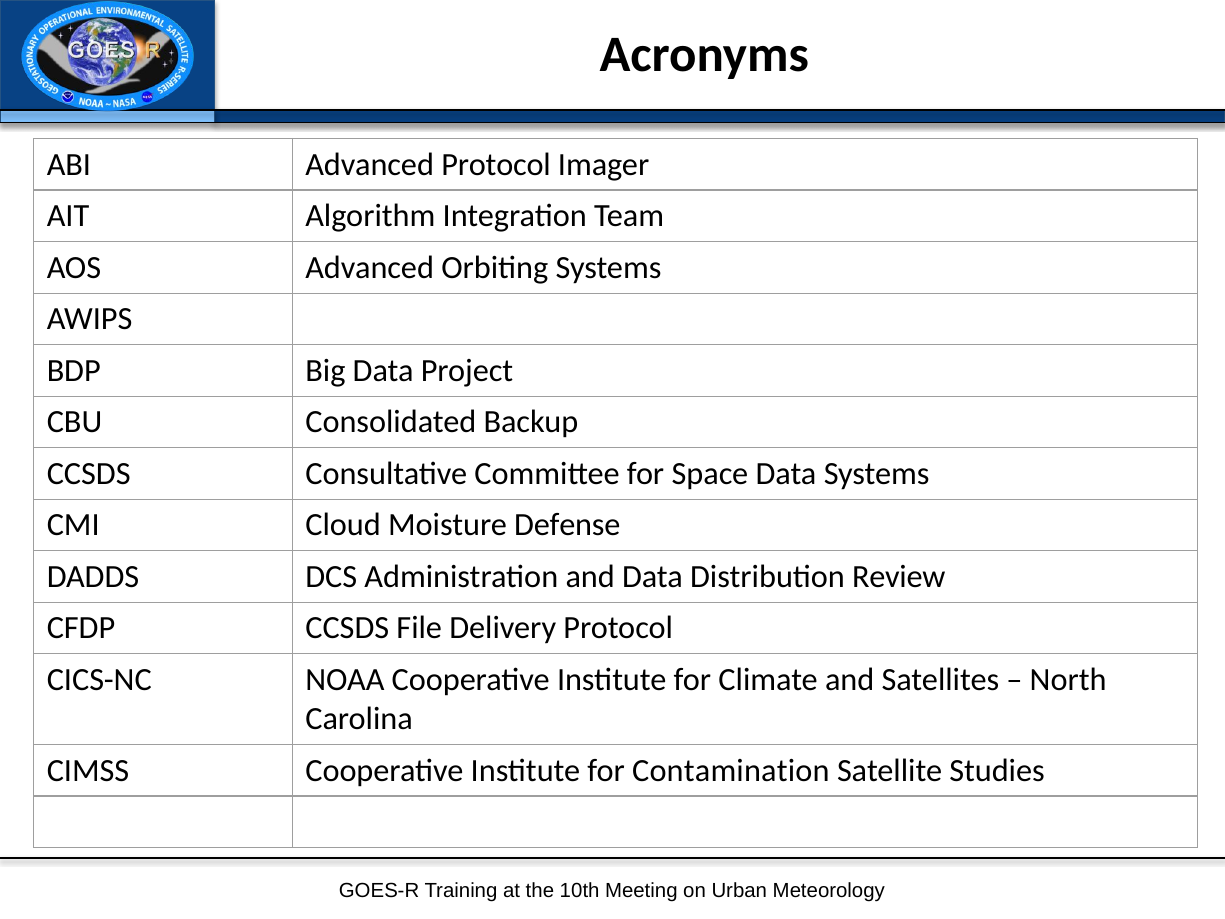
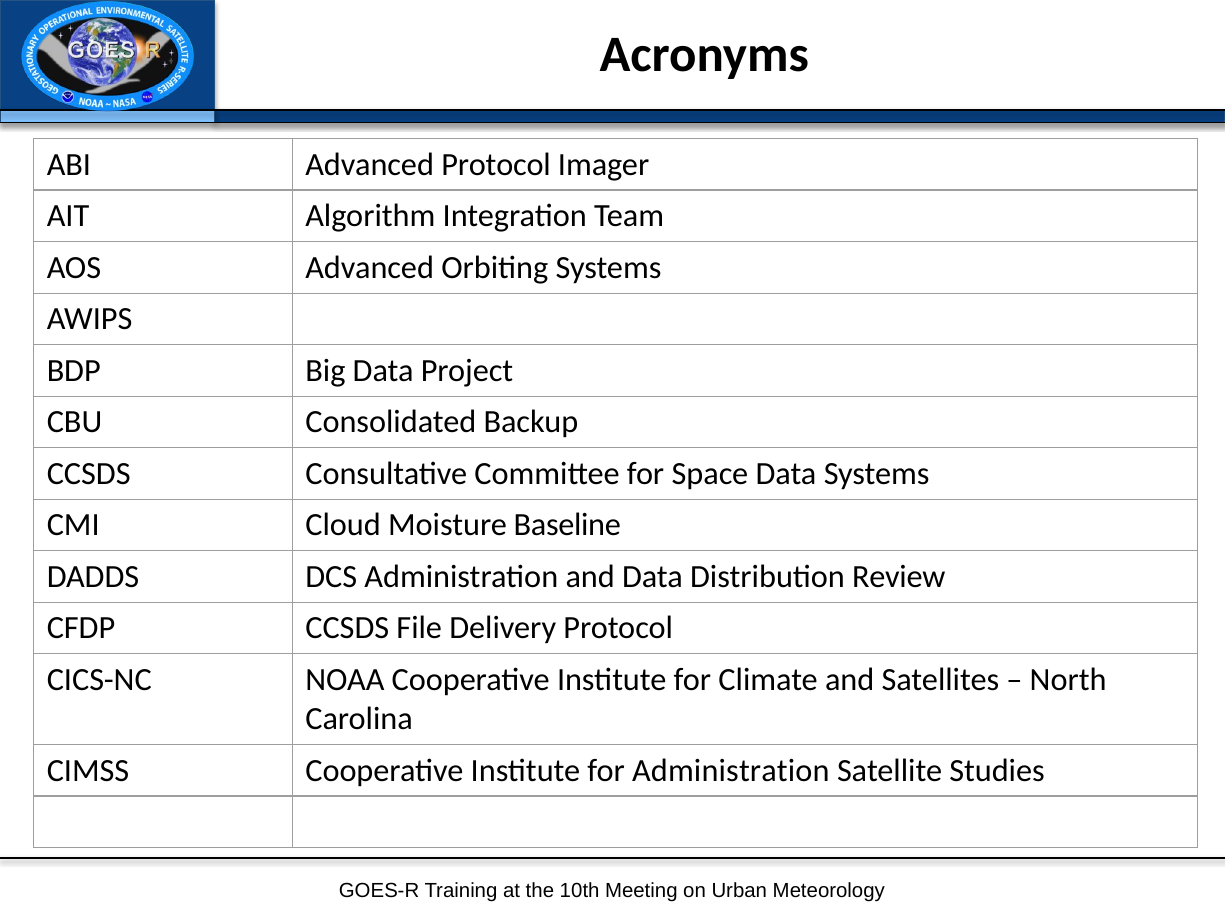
Defense: Defense -> Baseline (567, 525)
for Contamination: Contamination -> Administration (731, 770)
